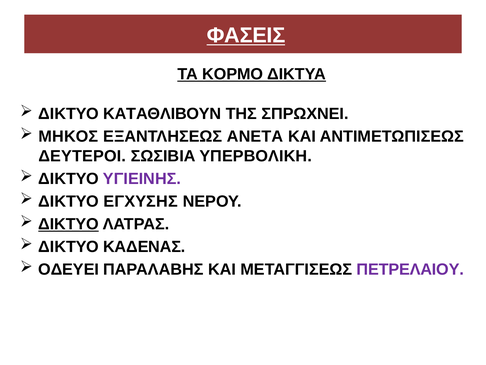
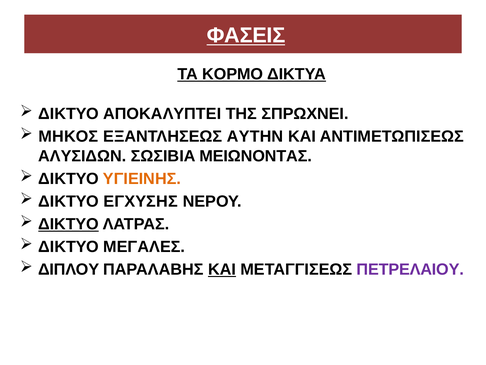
ΚΑΤΑΘΛΙΒΟΥΝ: ΚΑΤΑΘΛΙΒΟΥΝ -> ΑΠΟΚΑΛΥΠΤΕΙ (162, 114)
ΑΝΕΤΑ: ΑΝΕΤΑ -> ΑΥΤΗΝ (255, 136)
ΔΕΥΤΕΡΟΙ: ΔΕΥΤΕΡΟΙ -> ΑΛΥΣΙΔΩΝ (82, 156)
ΥΠΕΡΒΟΛΙΚΗ: ΥΠΕΡΒΟΛΙΚΗ -> ΜΕΙΩΝΟΝΤΑΣ (256, 156)
ΥΓΙΕΙΝΗΣ colour: purple -> orange (142, 179)
ΚΑΔΕΝΑΣ: ΚΑΔΕΝΑΣ -> ΜΕΓΑΛΕΣ (144, 247)
ΟΔΕΥΕΙ: ΟΔΕΥΕΙ -> ΔΙΠΛΟΥ (69, 269)
ΚΑΙ underline: none -> present (222, 269)
